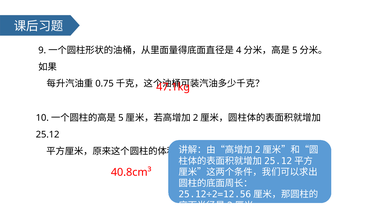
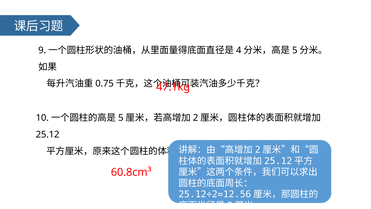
40.8cm³: 40.8cm³ -> 60.8cm³ (131, 172)
